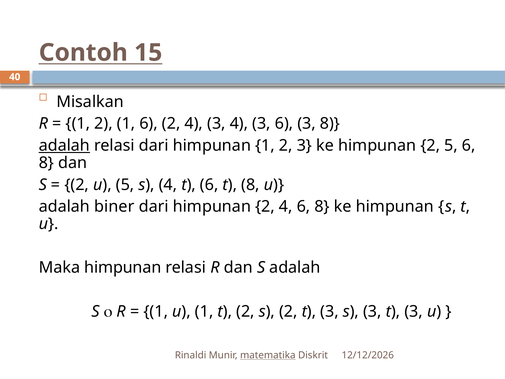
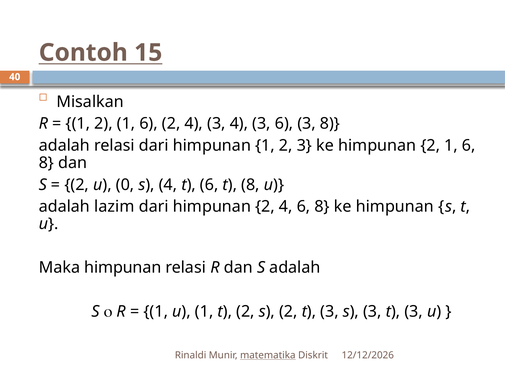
adalah underline: present -> none (64, 145)
himpunan 2 5: 5 -> 1 (451, 145)
u 5: 5 -> 0 (125, 185)
biner: biner -> lazim (114, 206)
